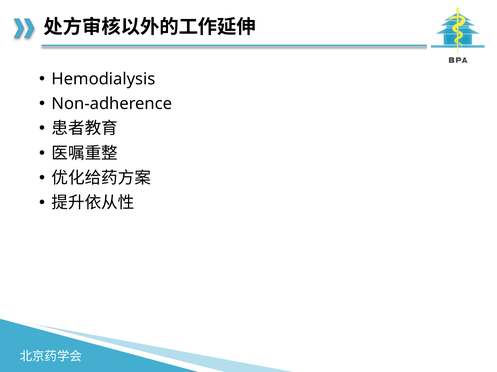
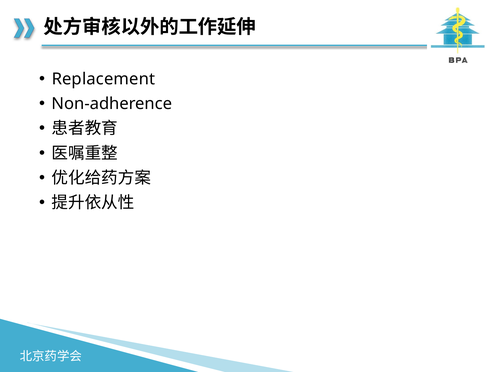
Hemodialysis: Hemodialysis -> Replacement (103, 79)
